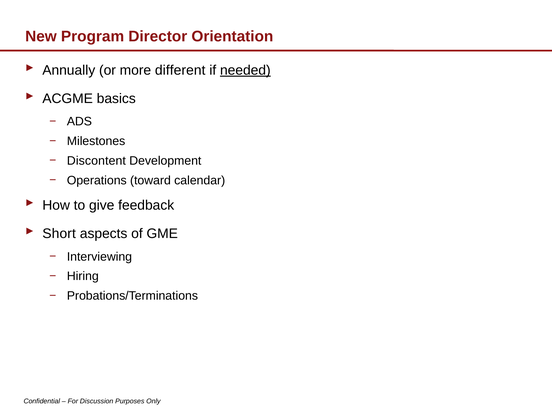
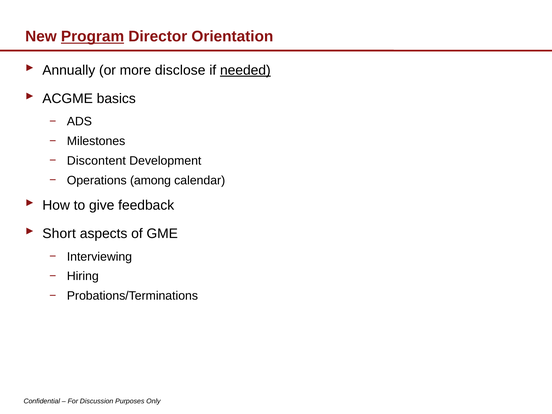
Program underline: none -> present (93, 37)
different: different -> disclose (180, 70)
toward: toward -> among (150, 180)
